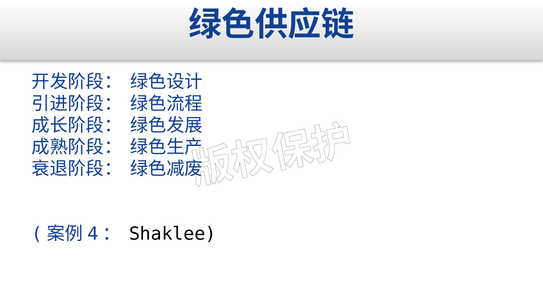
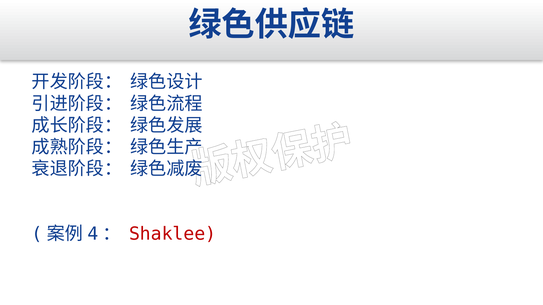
Shaklee colour: black -> red (173, 234)
